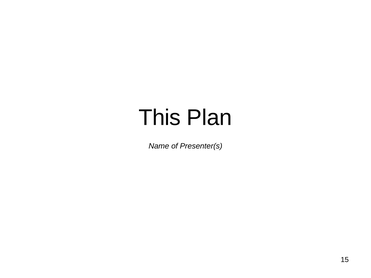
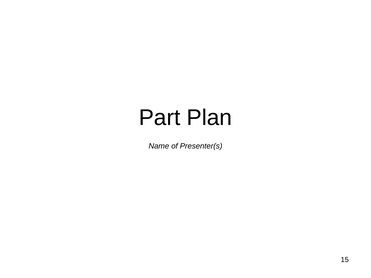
This: This -> Part (160, 118)
